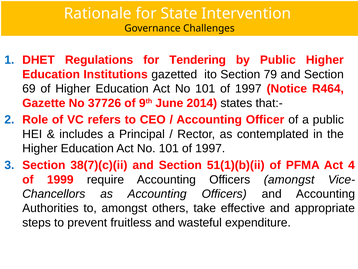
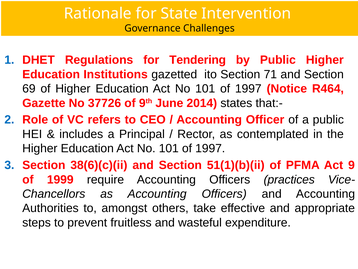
79: 79 -> 71 (270, 74)
38(7)(c)(ii: 38(7)(c)(ii -> 38(6)(c)(ii (99, 165)
4: 4 -> 9 (351, 165)
Officers amongst: amongst -> practices (289, 179)
